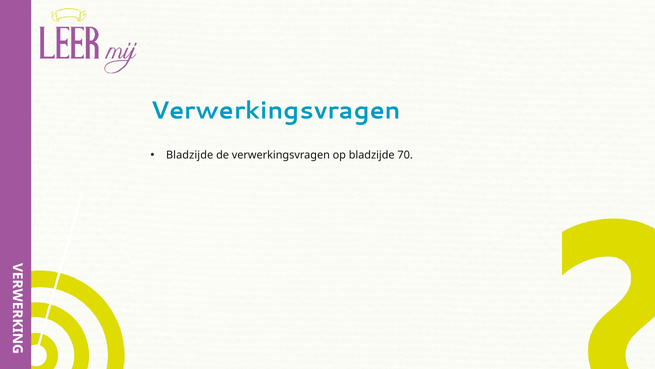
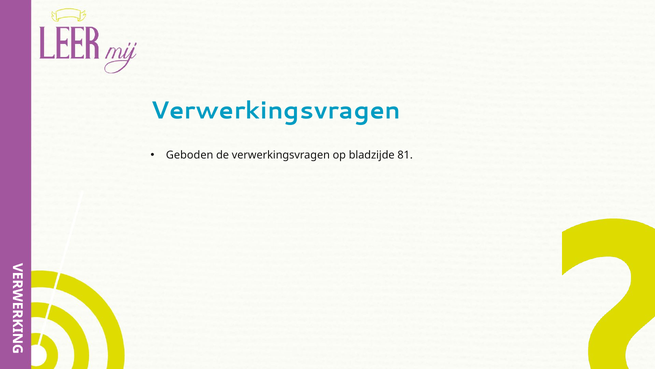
Bladzijde: Bladzijde -> Geboden (190, 155)
70: 70 -> 81 (405, 155)
